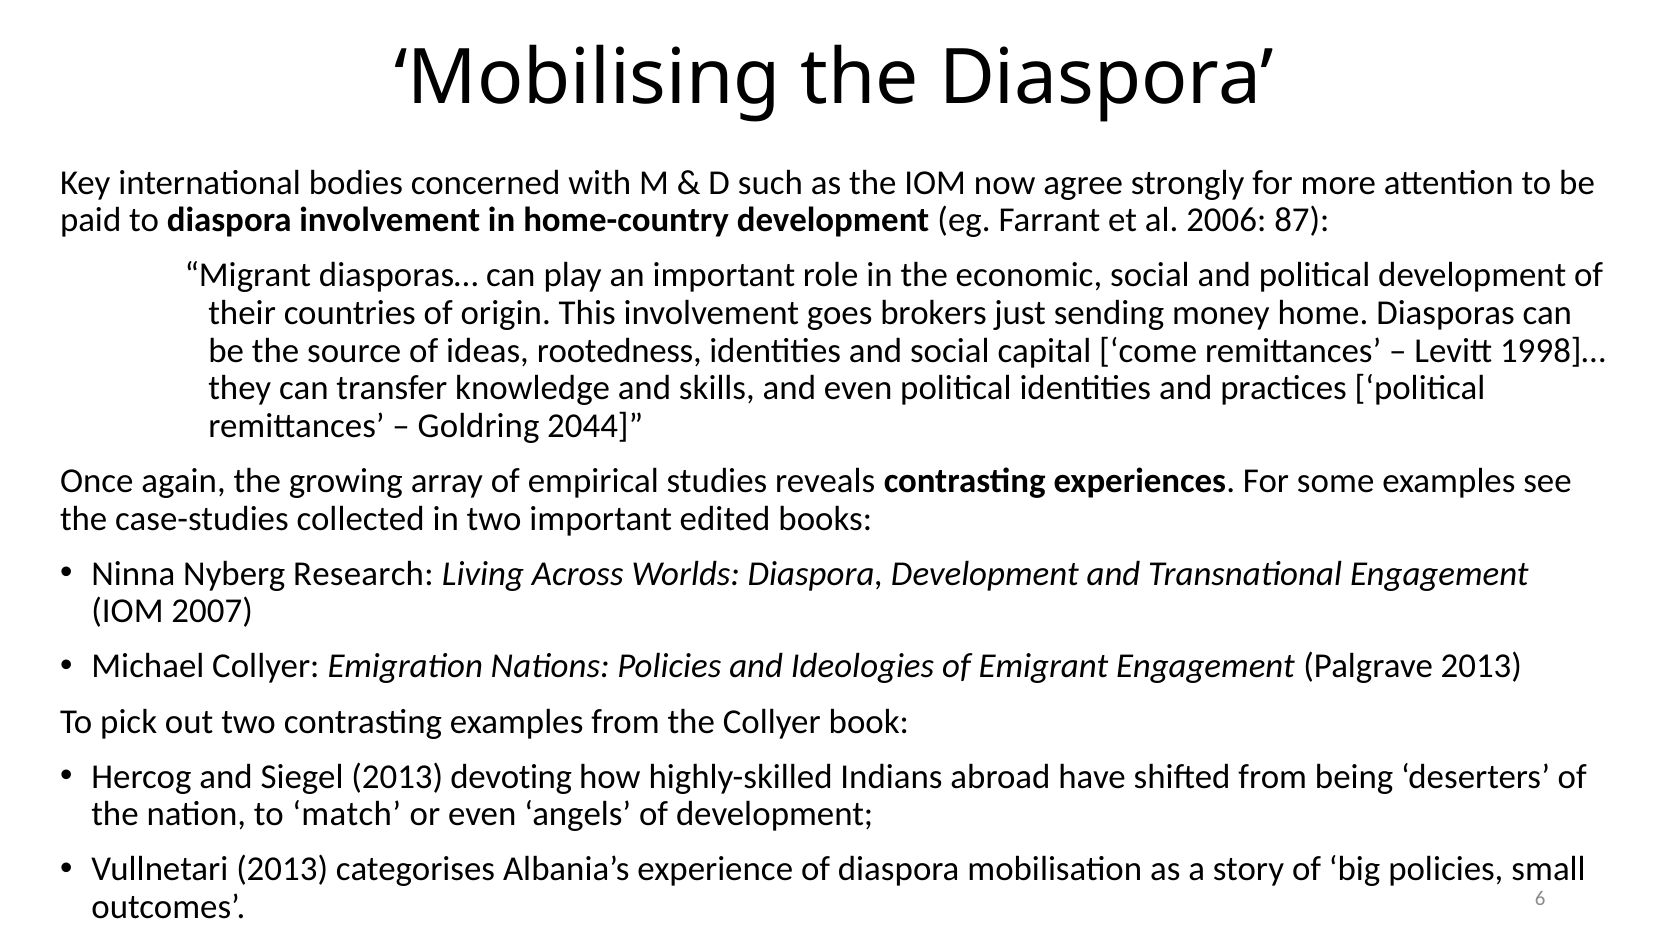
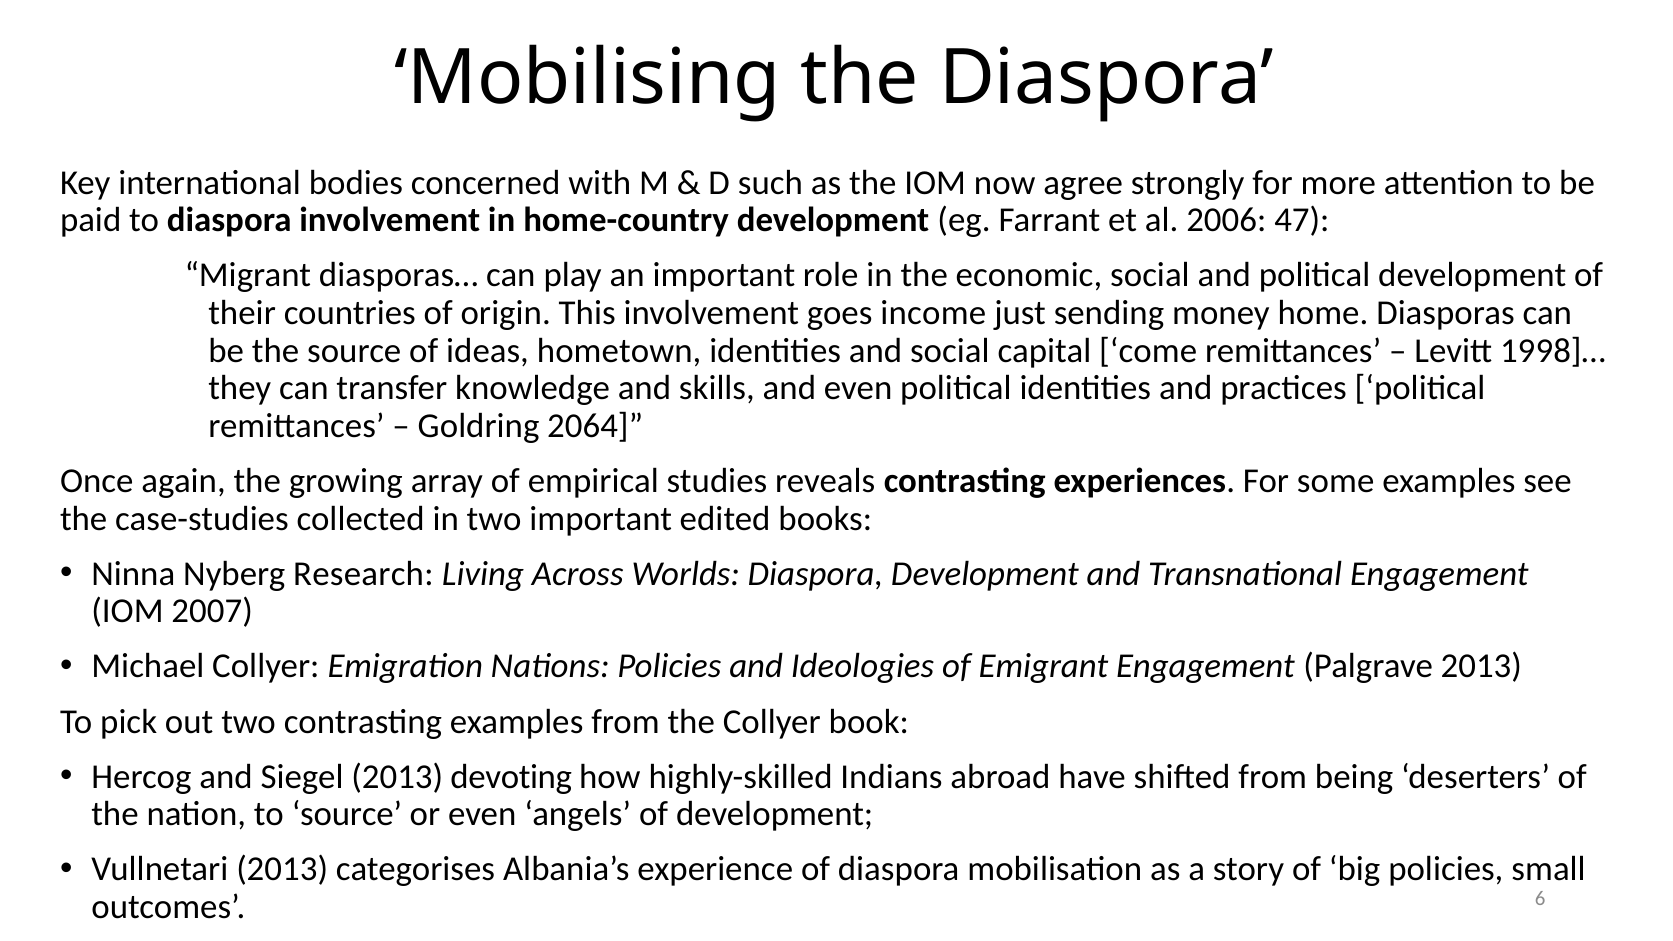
87: 87 -> 47 (1302, 220)
brokers: brokers -> income (933, 313)
rootedness: rootedness -> hometown (619, 351)
2044: 2044 -> 2064 (595, 426)
to match: match -> source (347, 814)
